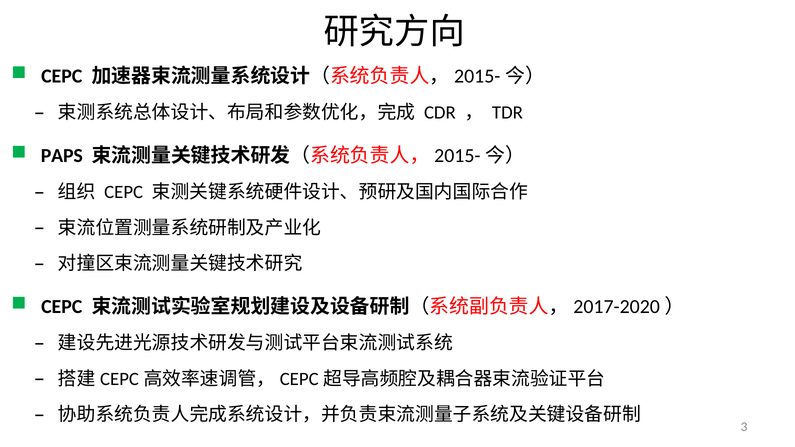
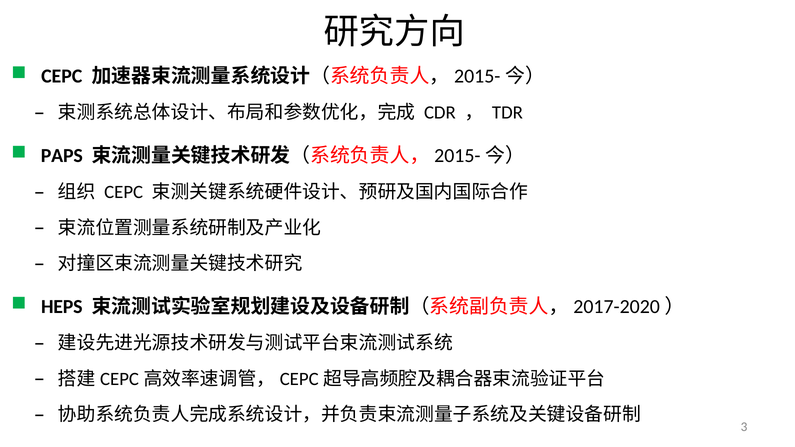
CEPC: CEPC -> HEPS (62, 307)
